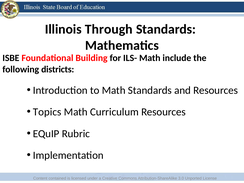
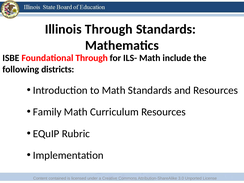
Foundational Building: Building -> Through (92, 58)
Topics: Topics -> Family (47, 112)
